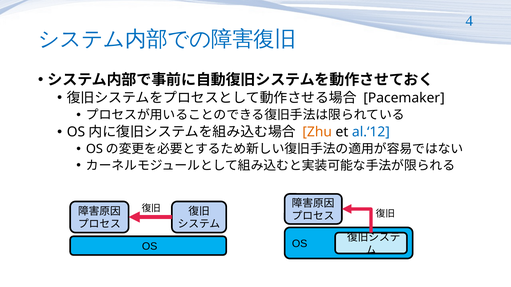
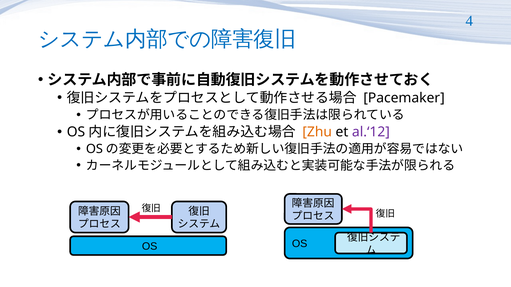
al.‘12 colour: blue -> purple (371, 132)
